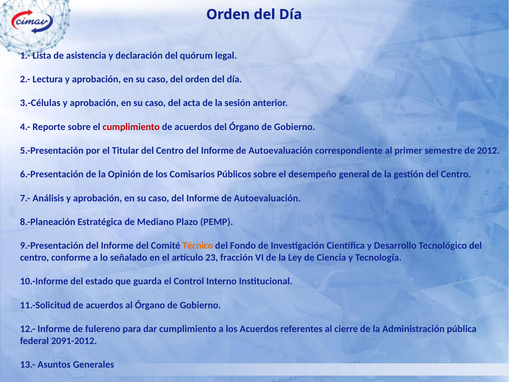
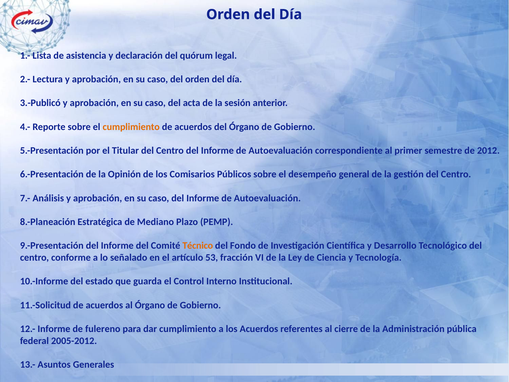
3.-Células: 3.-Células -> 3.-Publicó (40, 103)
cumplimiento colour: red -> orange (131, 127)
23: 23 -> 53 (212, 257)
2091-2012: 2091-2012 -> 2005-2012 (74, 341)
